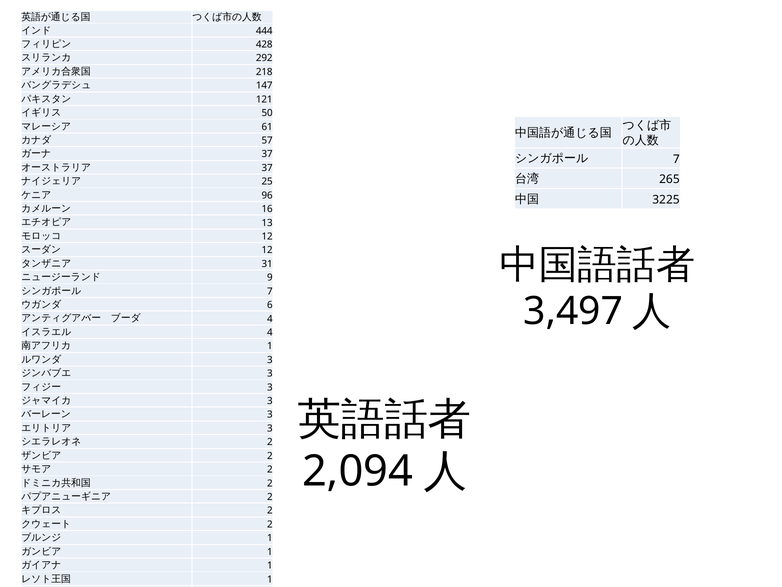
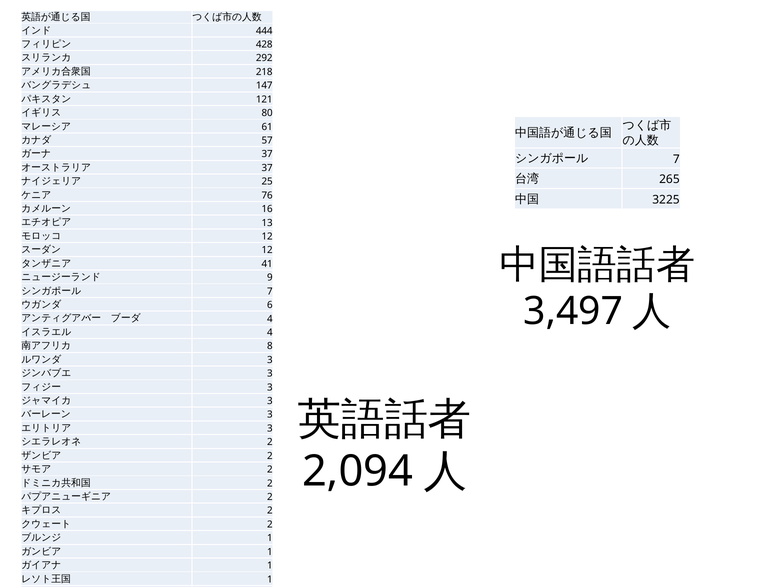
50: 50 -> 80 (267, 113)
96: 96 -> 76 (267, 195)
31: 31 -> 41 (267, 264)
1: 1 -> 8 (270, 346)
